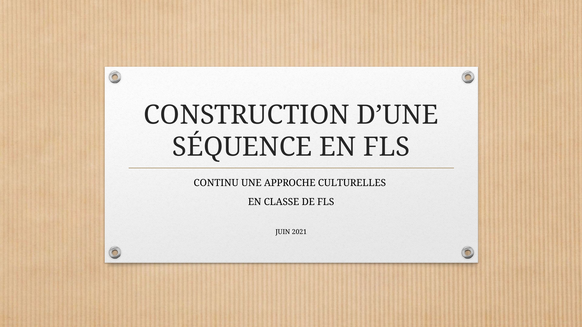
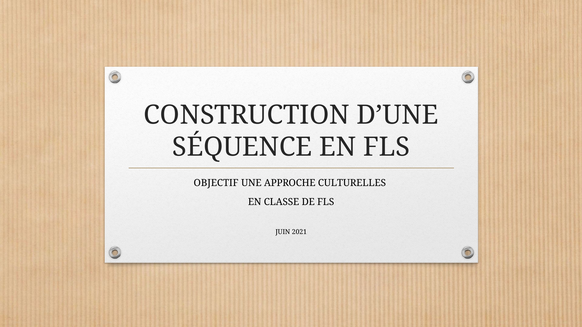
CONTINU: CONTINU -> OBJECTIF (216, 183)
